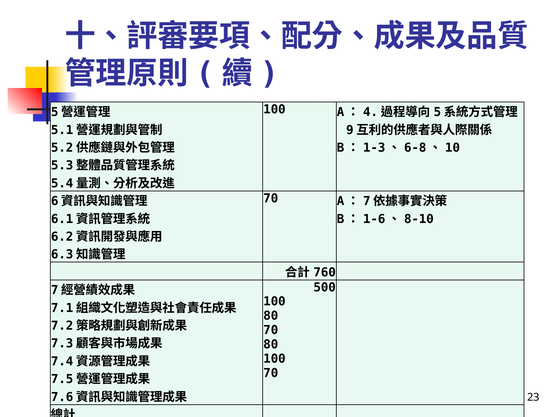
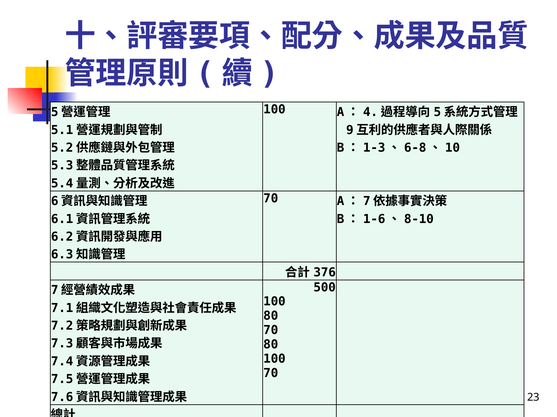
760: 760 -> 376 (325, 273)
